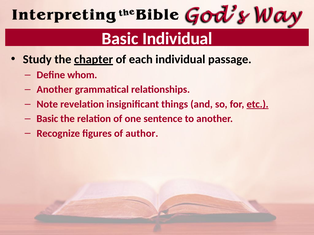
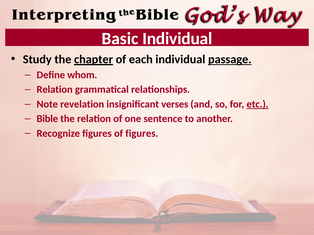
passage underline: none -> present (230, 59)
Another: Another -> Relation (55, 90)
things: things -> verses (175, 104)
Basic: Basic -> Bible (47, 119)
of author: author -> figures (142, 134)
